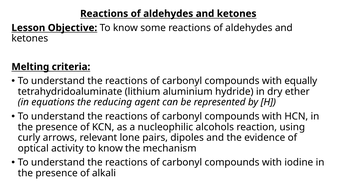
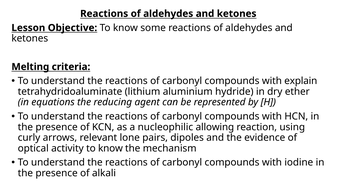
equally: equally -> explain (301, 81)
alcohols: alcohols -> allowing (215, 127)
